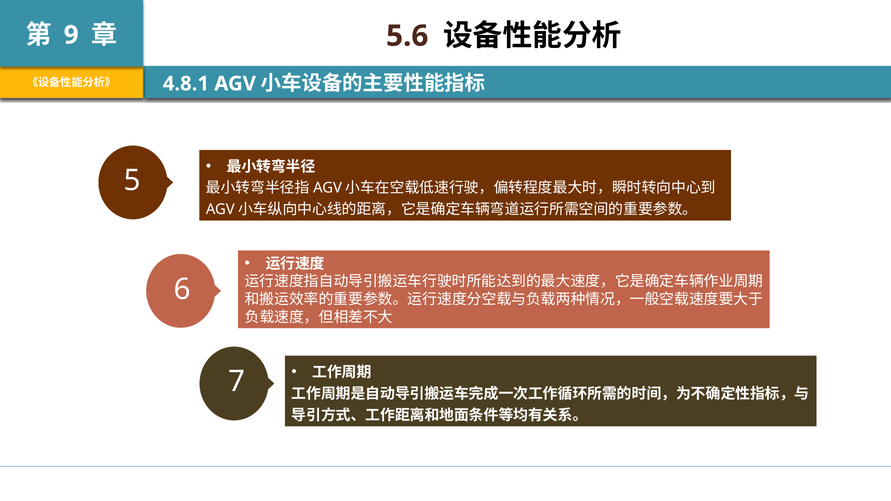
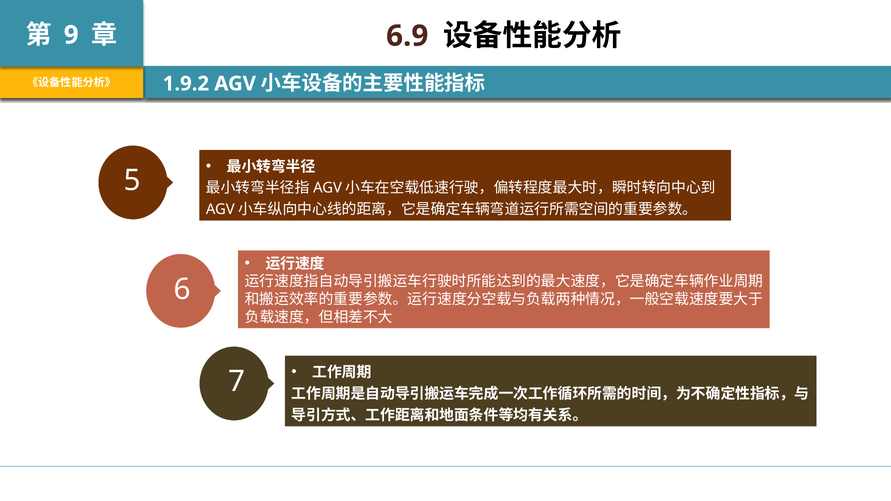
5.6: 5.6 -> 6.9 (407, 36)
4.8.1: 4.8.1 -> 1.9.2 (186, 84)
